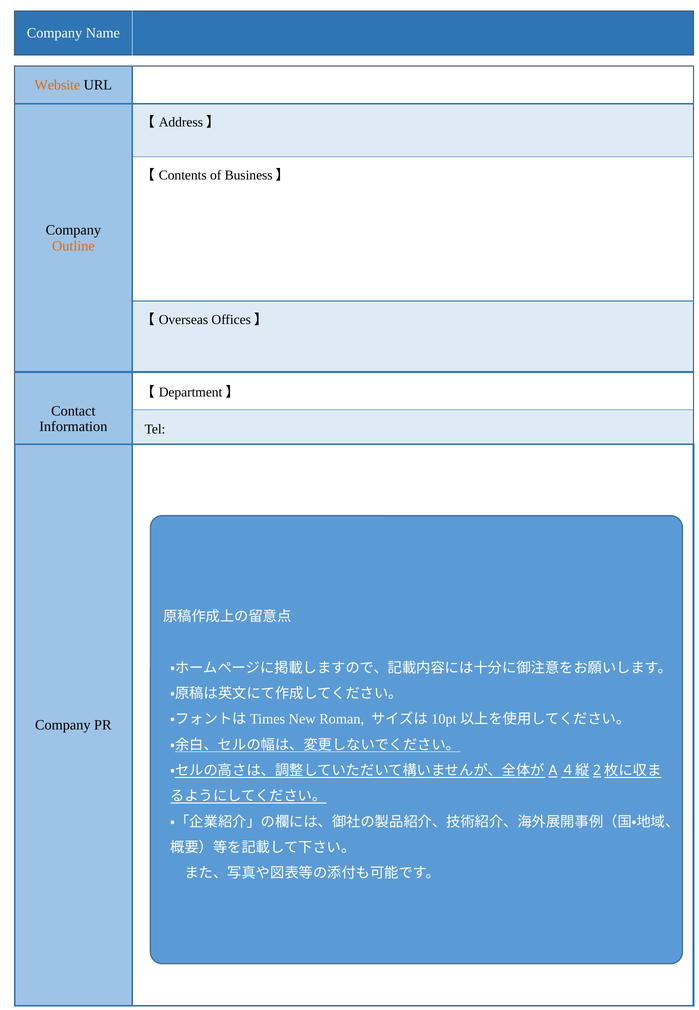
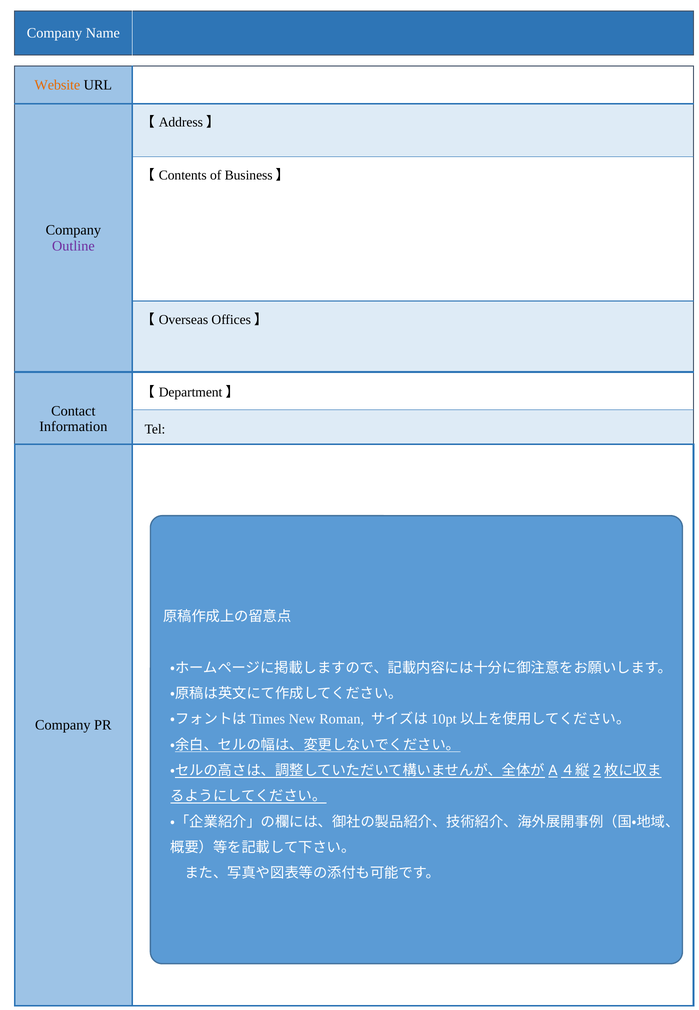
Outline colour: orange -> purple (73, 246)
